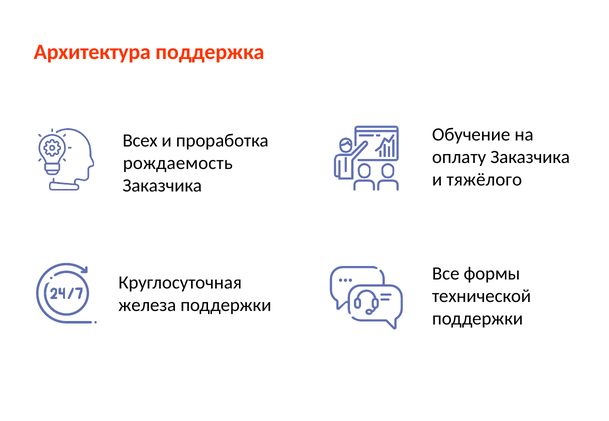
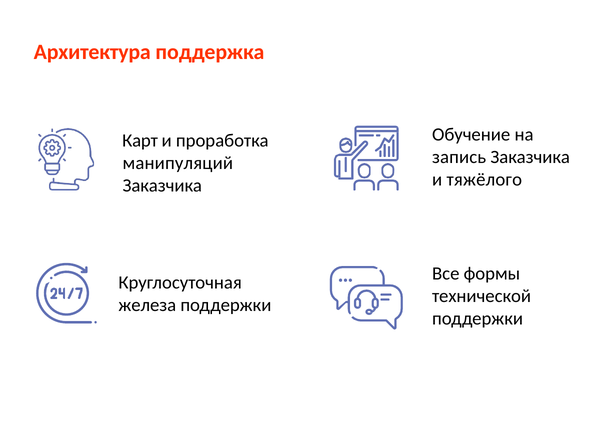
Всех: Всех -> Карт (140, 141)
оплату: оплату -> запись (459, 157)
рождаемость: рождаемость -> манипуляций (178, 163)
